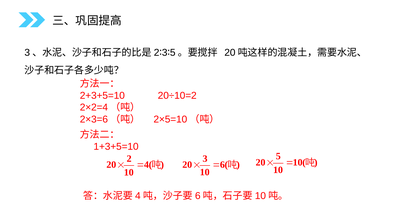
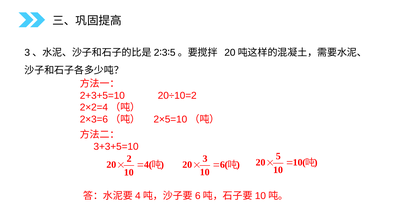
1+3+5=10: 1+3+5=10 -> 3+3+5=10 (116, 147)
